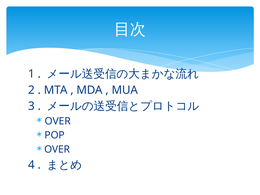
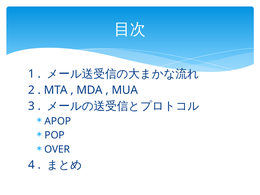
OVER: OVER -> APOP (58, 121)
